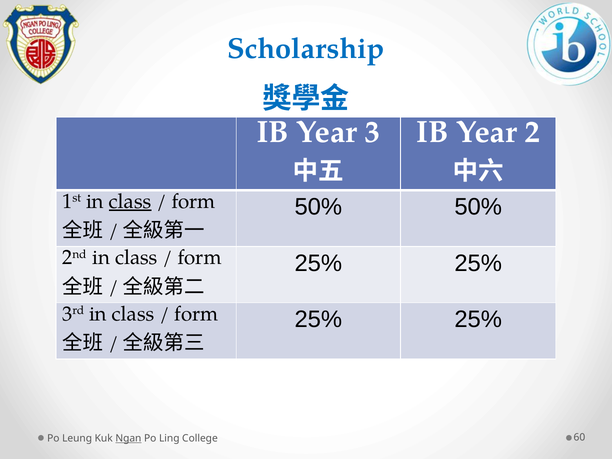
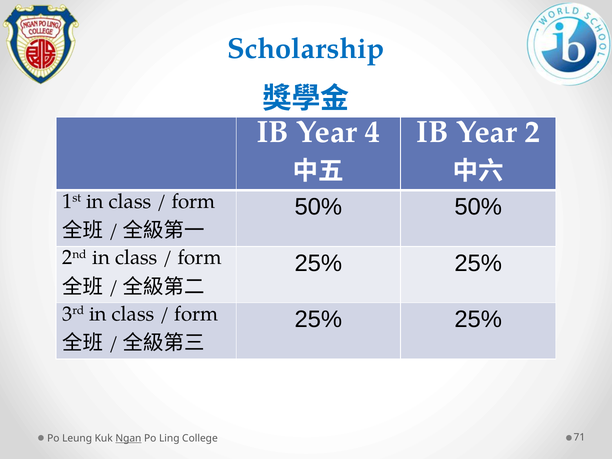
3: 3 -> 4 (373, 132)
class underline: present -> none (130, 201)
60: 60 -> 71 (579, 438)
